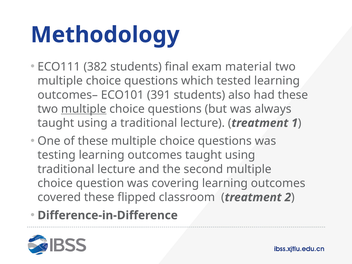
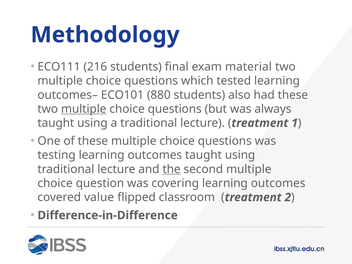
382: 382 -> 216 (95, 67)
391: 391 -> 880 (159, 95)
the underline: none -> present (172, 169)
covered these: these -> value (99, 197)
